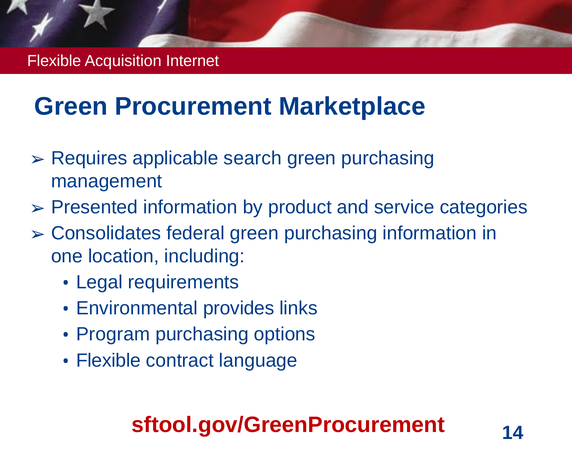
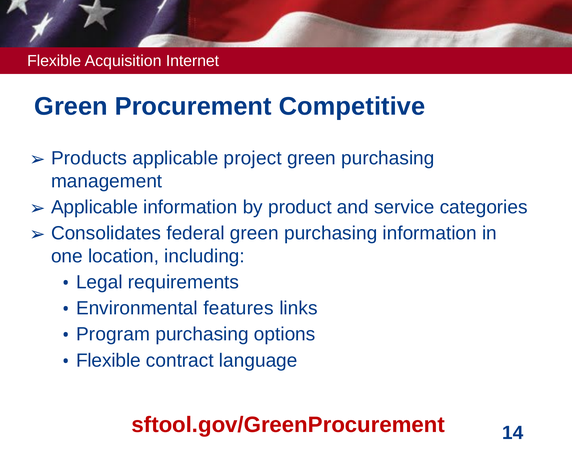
Marketplace: Marketplace -> Competitive (352, 106)
Requires: Requires -> Products (89, 158)
search: search -> project (253, 158)
Presented: Presented -> Applicable (94, 207)
provides: provides -> features (239, 308)
